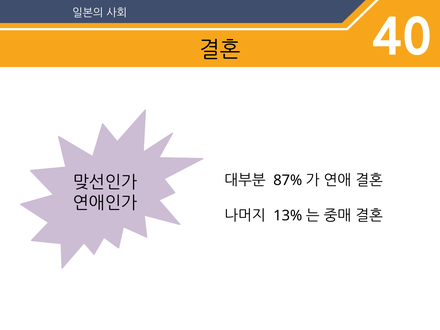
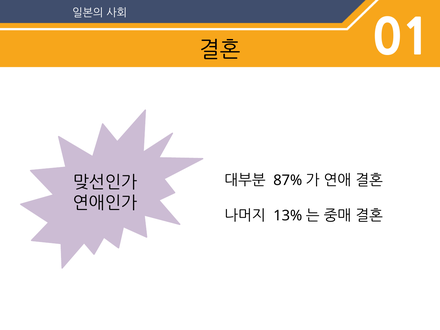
40: 40 -> 01 (402, 38)
